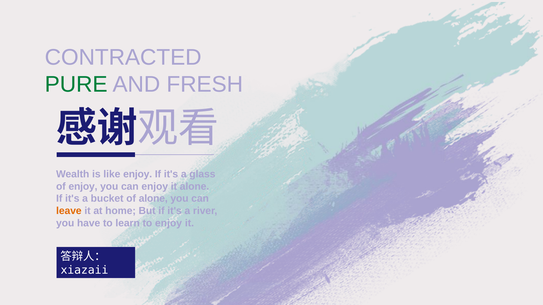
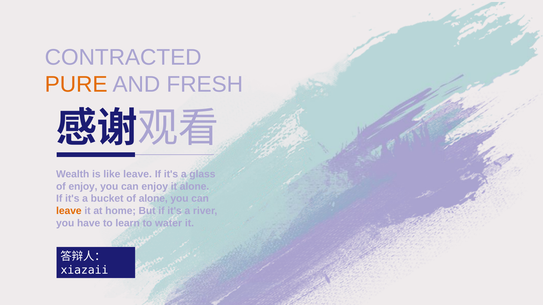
PURE colour: green -> orange (76, 85)
like enjoy: enjoy -> leave (138, 174)
to enjoy: enjoy -> water (169, 223)
